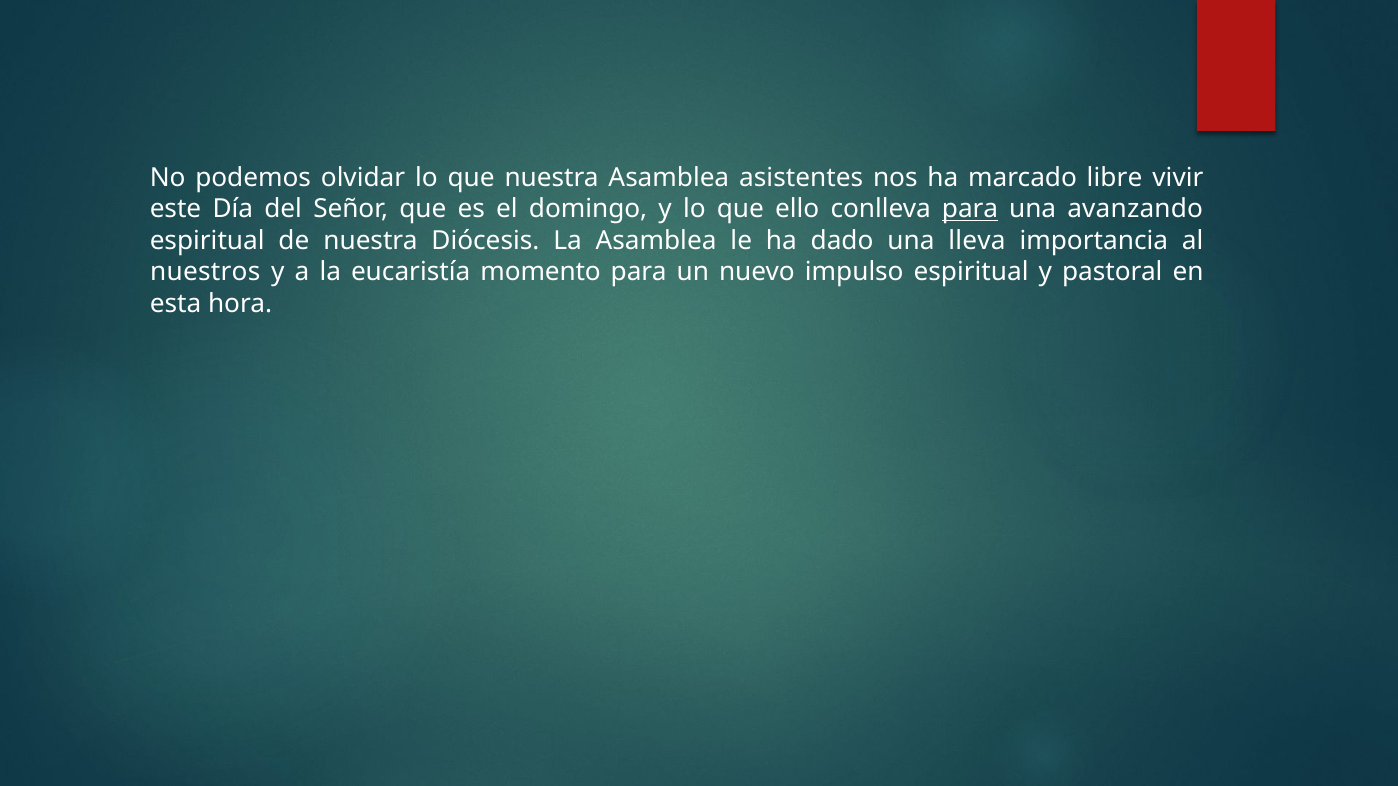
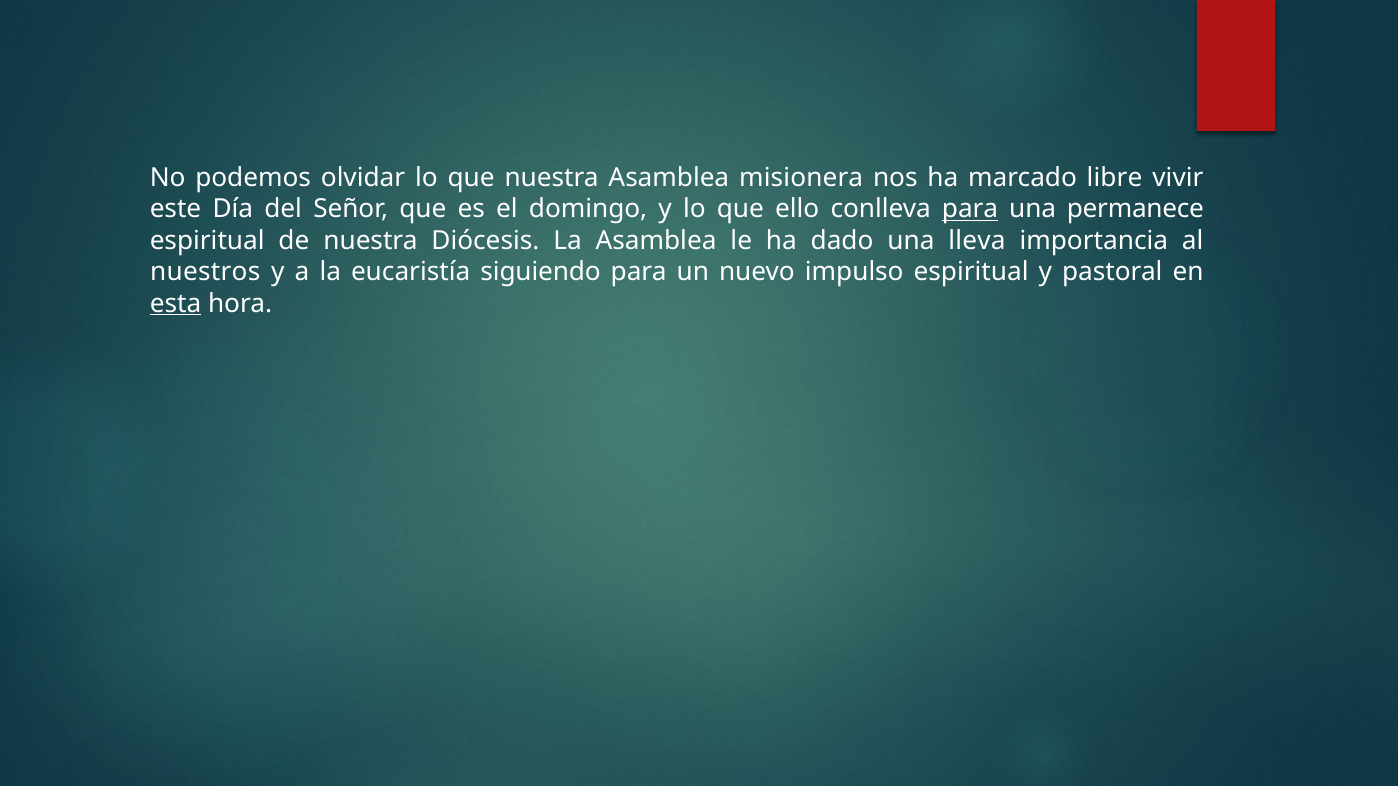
asistentes: asistentes -> misionera (801, 178)
avanzando: avanzando -> permanece (1135, 209)
momento: momento -> siguiendo (541, 272)
esta underline: none -> present (175, 304)
